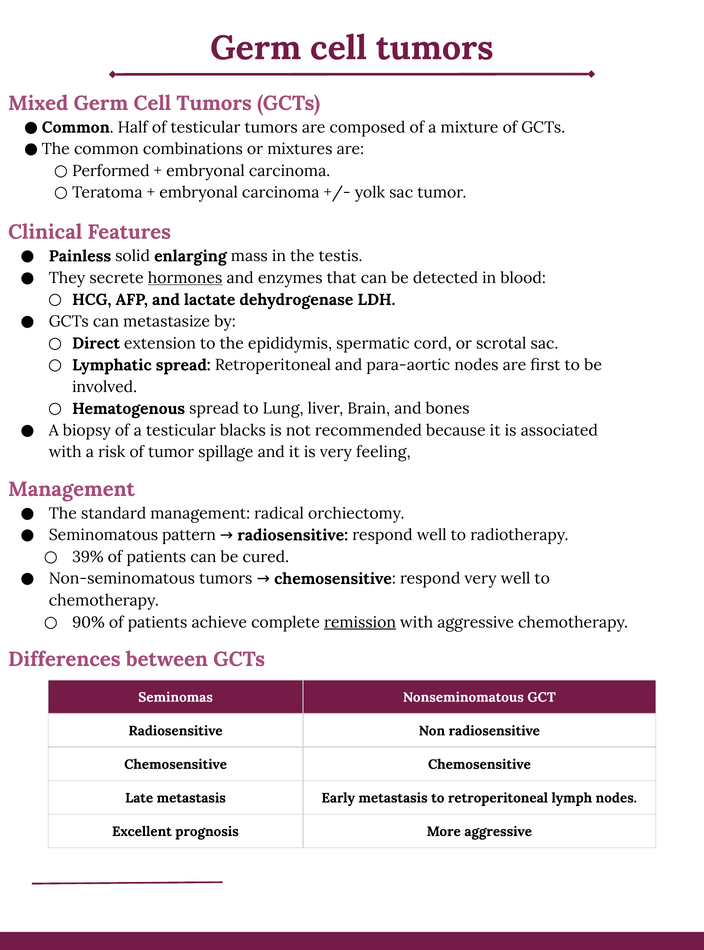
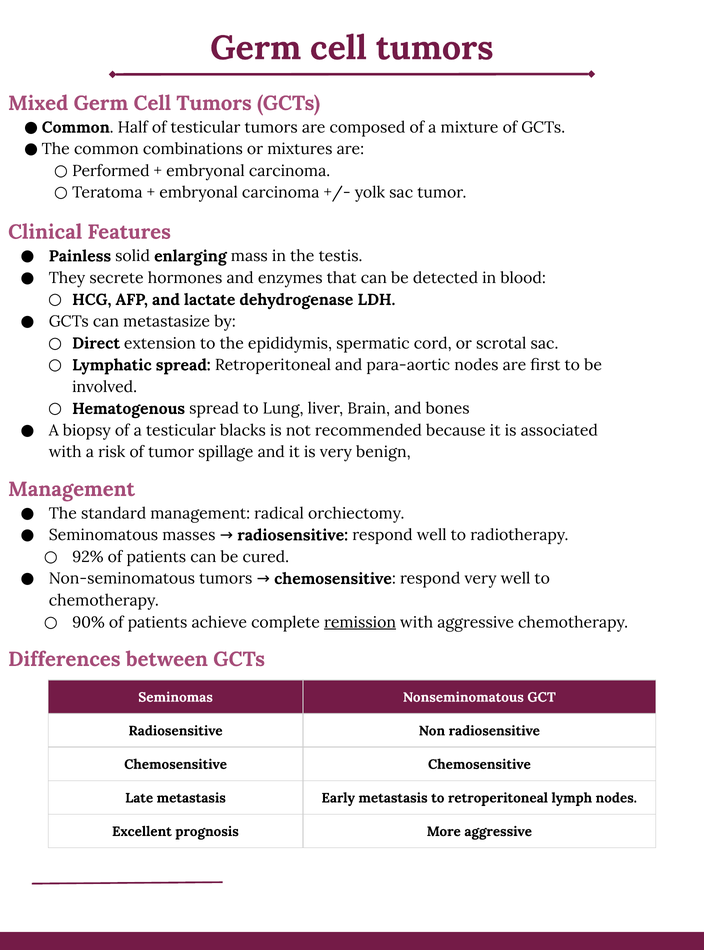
hormones underline: present -> none (185, 278)
feeling: feeling -> benign (383, 452)
pattern: pattern -> masses (189, 535)
39%: 39% -> 92% (88, 557)
